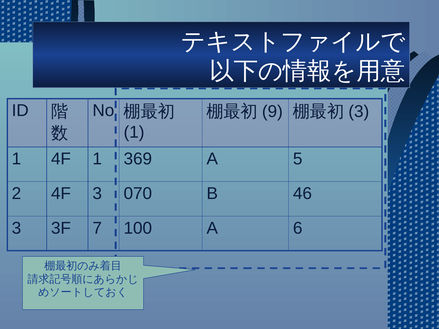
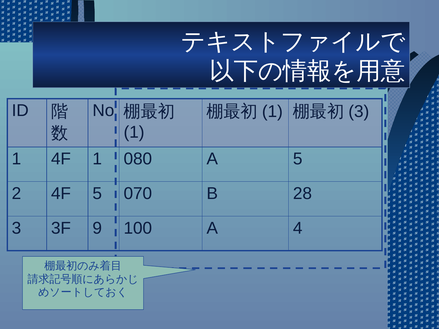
9: 9 -> 1 (272, 112)
369: 369 -> 080 (138, 159)
4F 3: 3 -> 5 (97, 194)
46: 46 -> 28 (302, 194)
7: 7 -> 9 (97, 228)
6: 6 -> 4 (298, 228)
